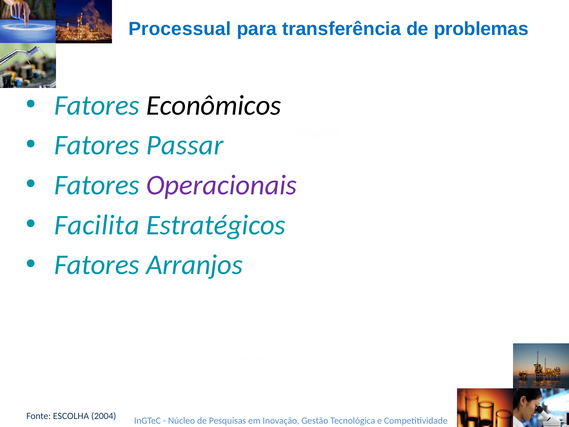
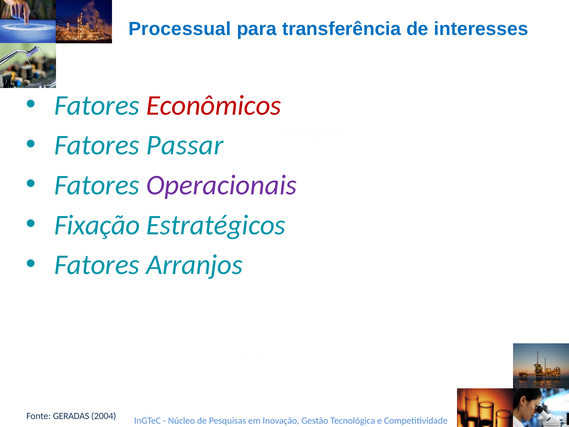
problemas: problemas -> interesses (481, 29)
Econômicos colour: black -> red (214, 105)
Facilita: Facilita -> Fixação (97, 225)
ESCOLHA: ESCOLHA -> GERADAS (71, 416)
